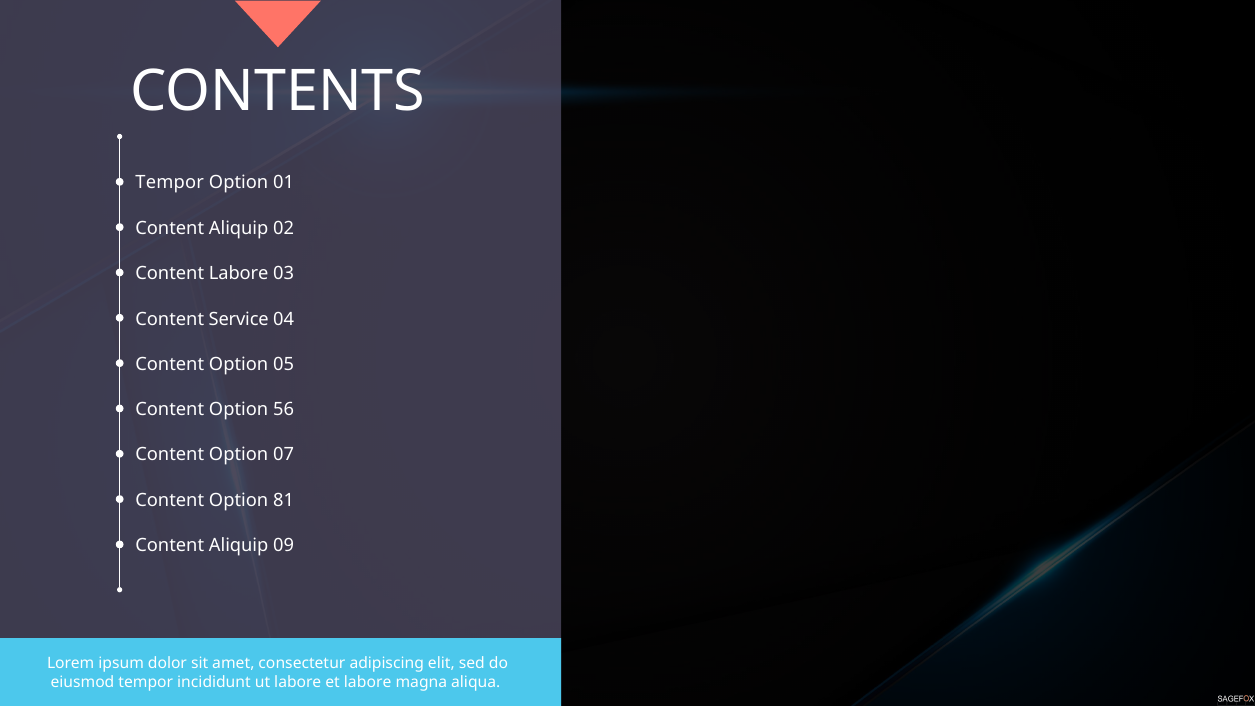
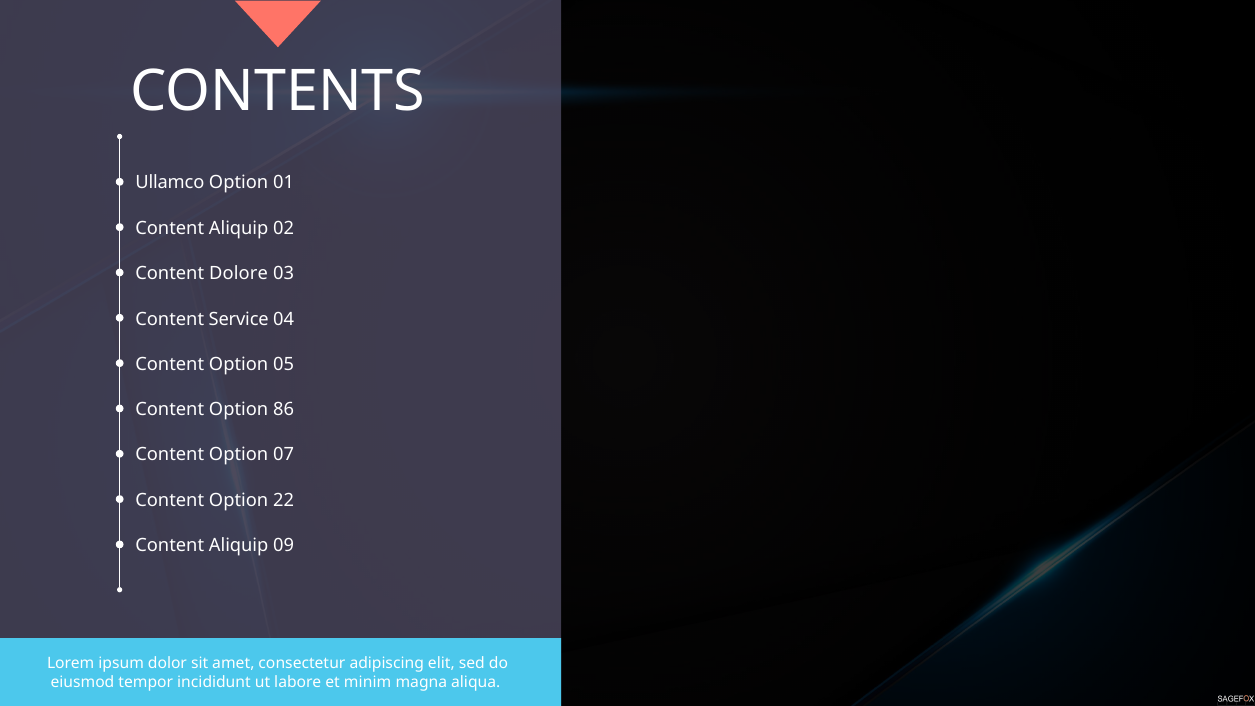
Tempor: Tempor -> Ullamco (170, 183)
Content Labore: Labore -> Dolore (239, 274)
56: 56 -> 86 (284, 410)
81: 81 -> 22 (284, 500)
et labore: labore -> minim (368, 682)
